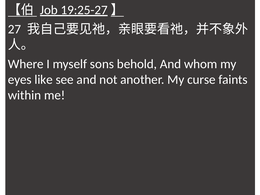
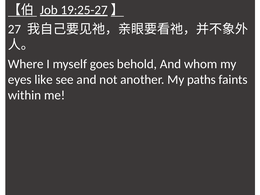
sons: sons -> goes (102, 64)
curse: curse -> paths (201, 80)
